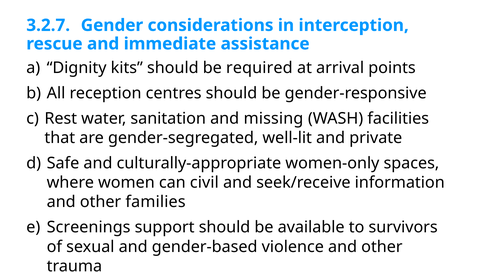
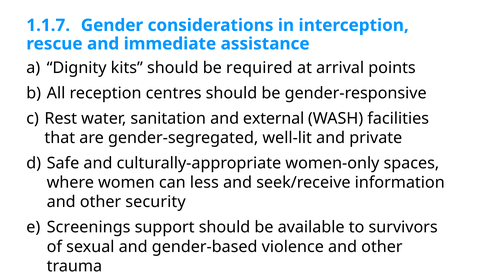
3.2.7: 3.2.7 -> 1.1.7 (48, 25)
missing: missing -> external (274, 119)
civil: civil -> less (204, 183)
families: families -> security (156, 202)
